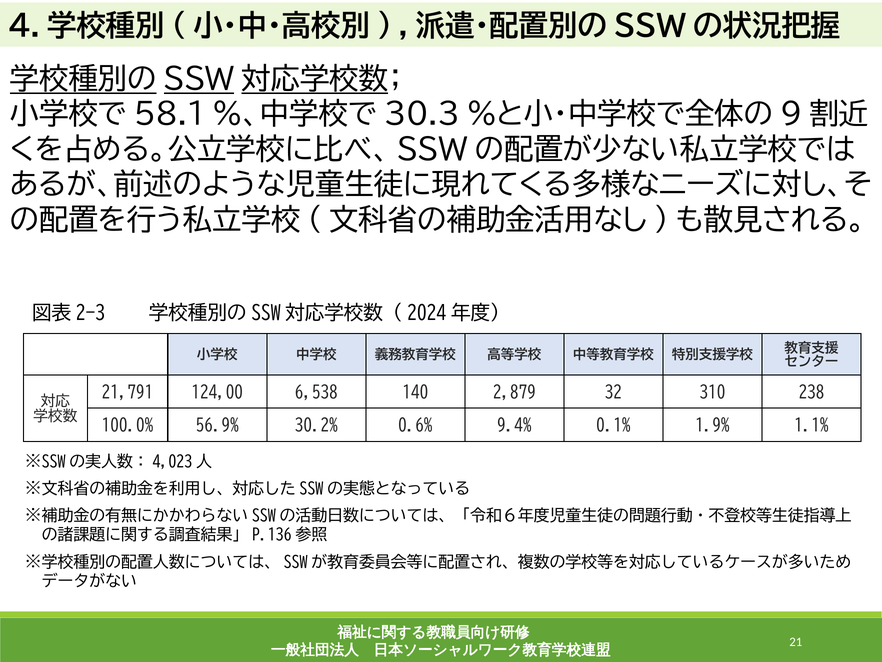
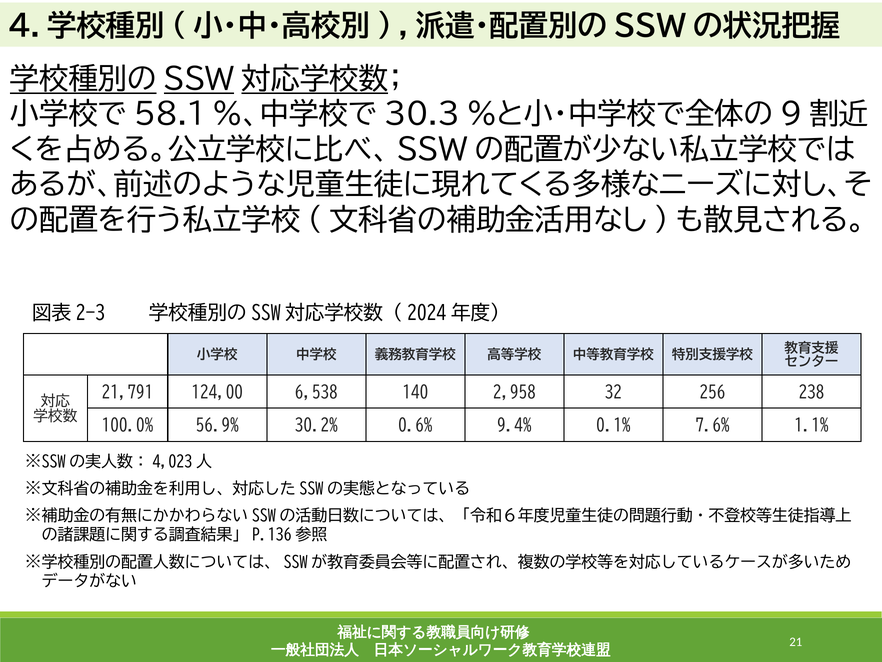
2,879: 2,879 -> 2,958 (514, 392)
310: 310 -> 256 (712, 392)
1.9%: 1.9% -> 7.6% (712, 425)
